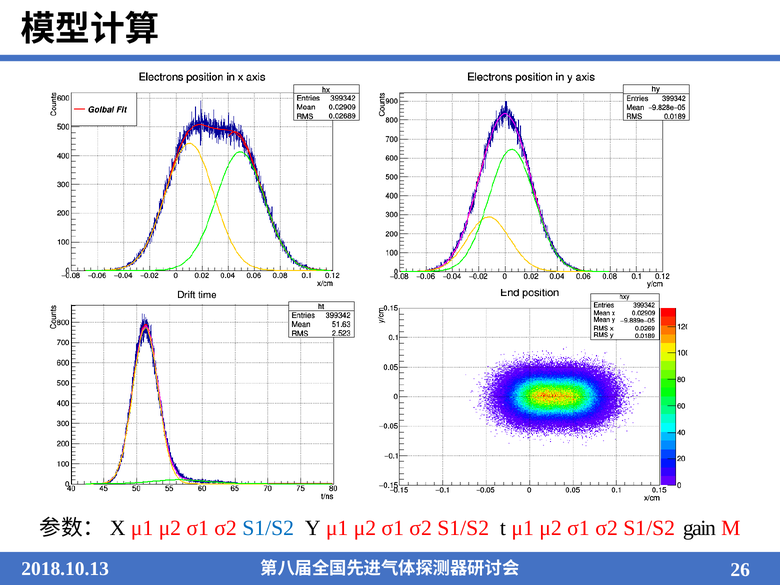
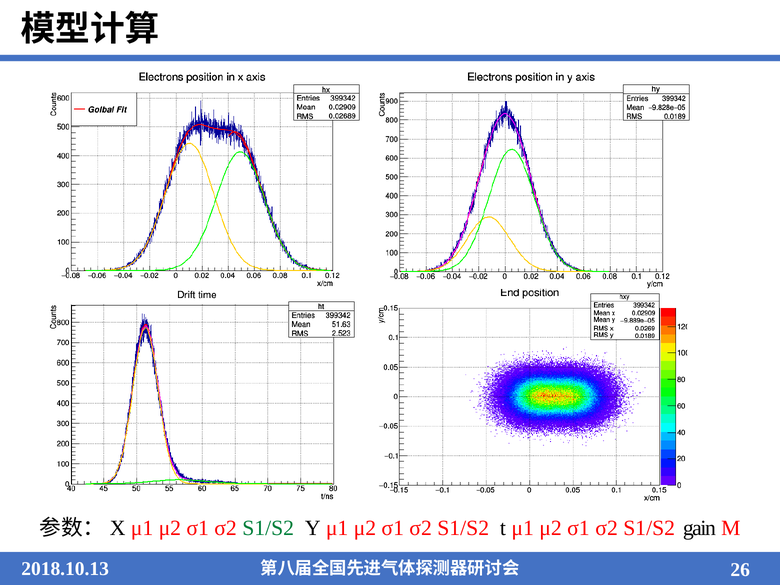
S1/S2 colour: blue -> green (268, 528)
